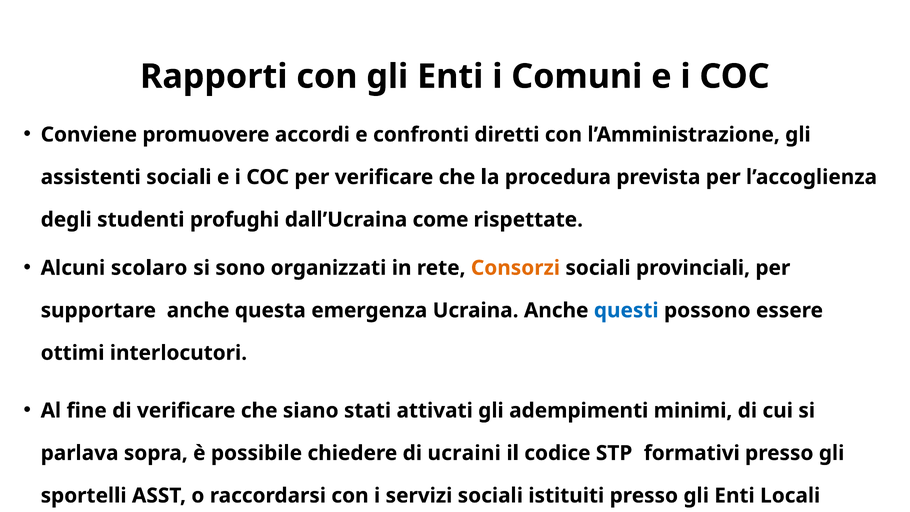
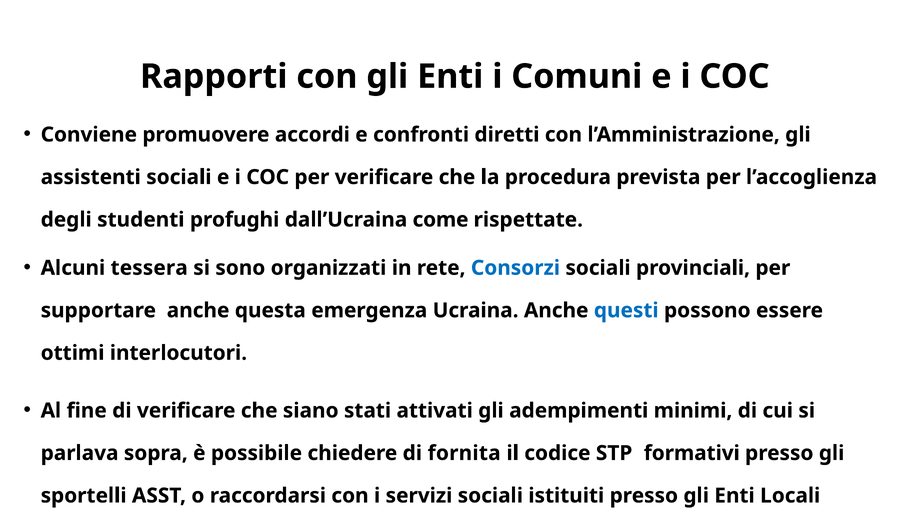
scolaro: scolaro -> tessera (149, 268)
Consorzi colour: orange -> blue (515, 268)
ucraini: ucraini -> fornita (464, 453)
